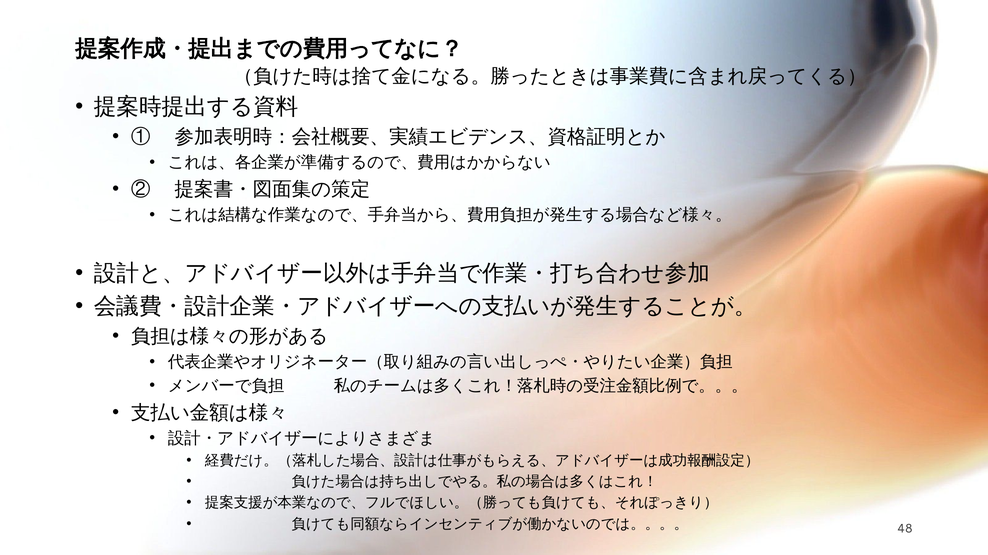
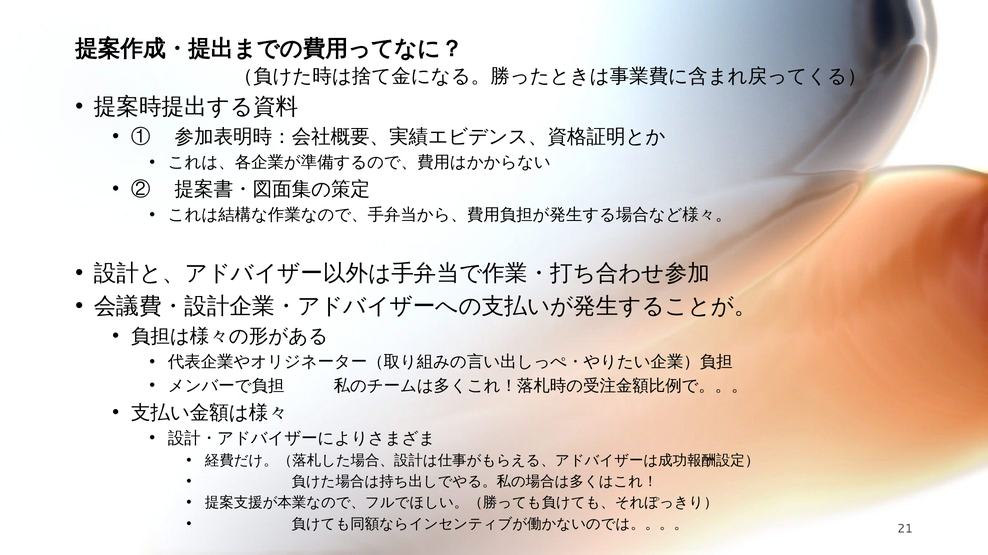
48: 48 -> 21 (905, 529)
